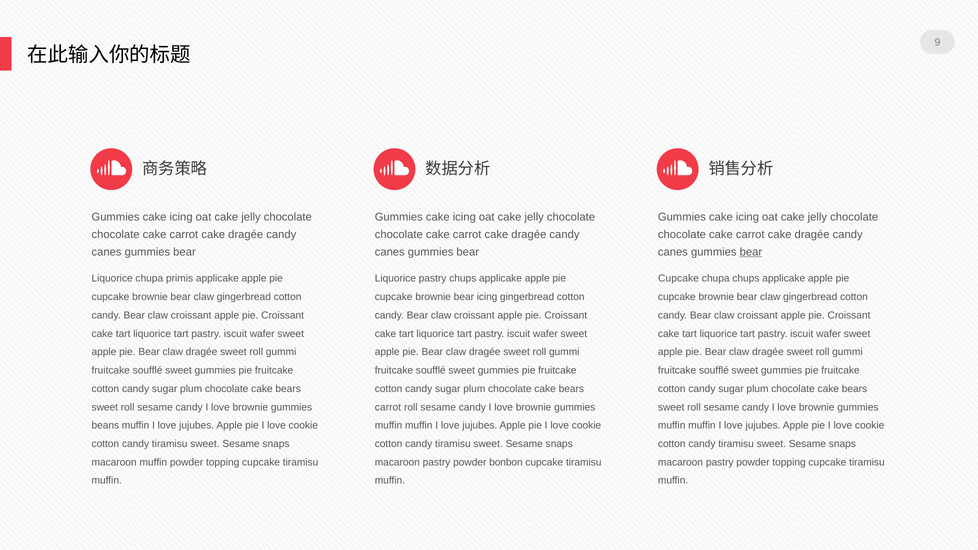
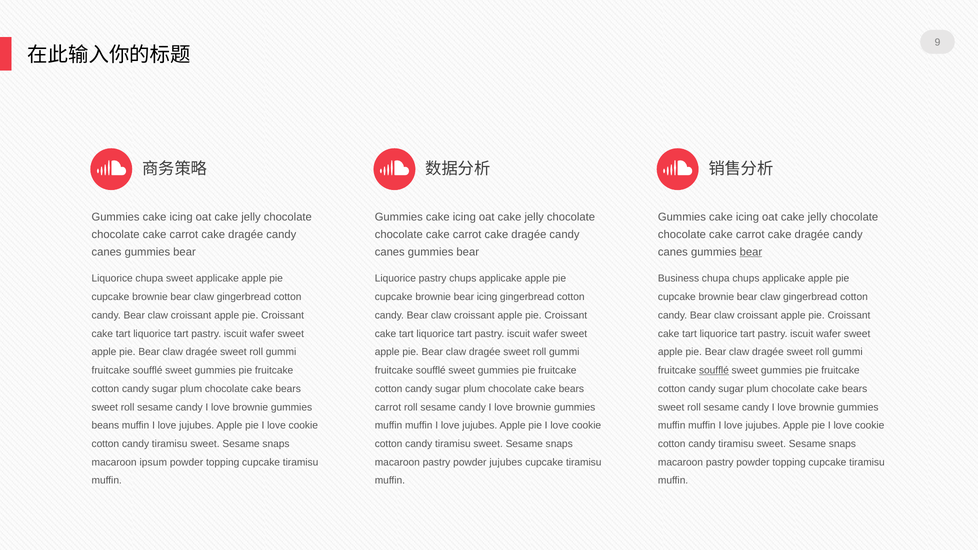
chupa primis: primis -> sweet (180, 279)
Cupcake: Cupcake -> Business (679, 279)
soufflé underline: none -> present (714, 371)
macaroon muffin: muffin -> ipsum (153, 462)
powder bonbon: bonbon -> jujubes (506, 462)
